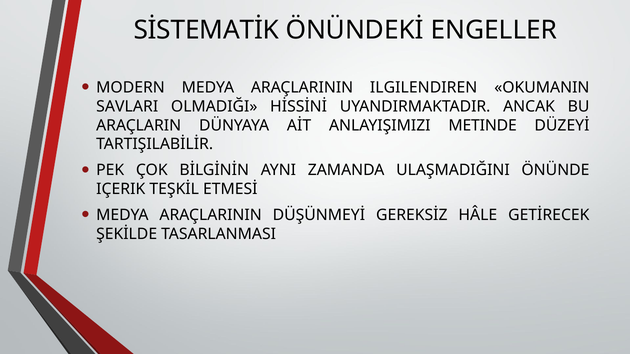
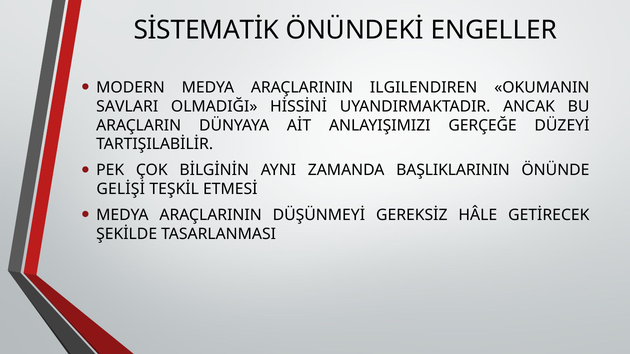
METINDE: METINDE -> GERÇEĞE (483, 126)
ULAŞMADIĞINI: ULAŞMADIĞINI -> BAŞLIKLARININ (453, 170)
IÇERIK: IÇERIK -> GELİŞİ (121, 189)
